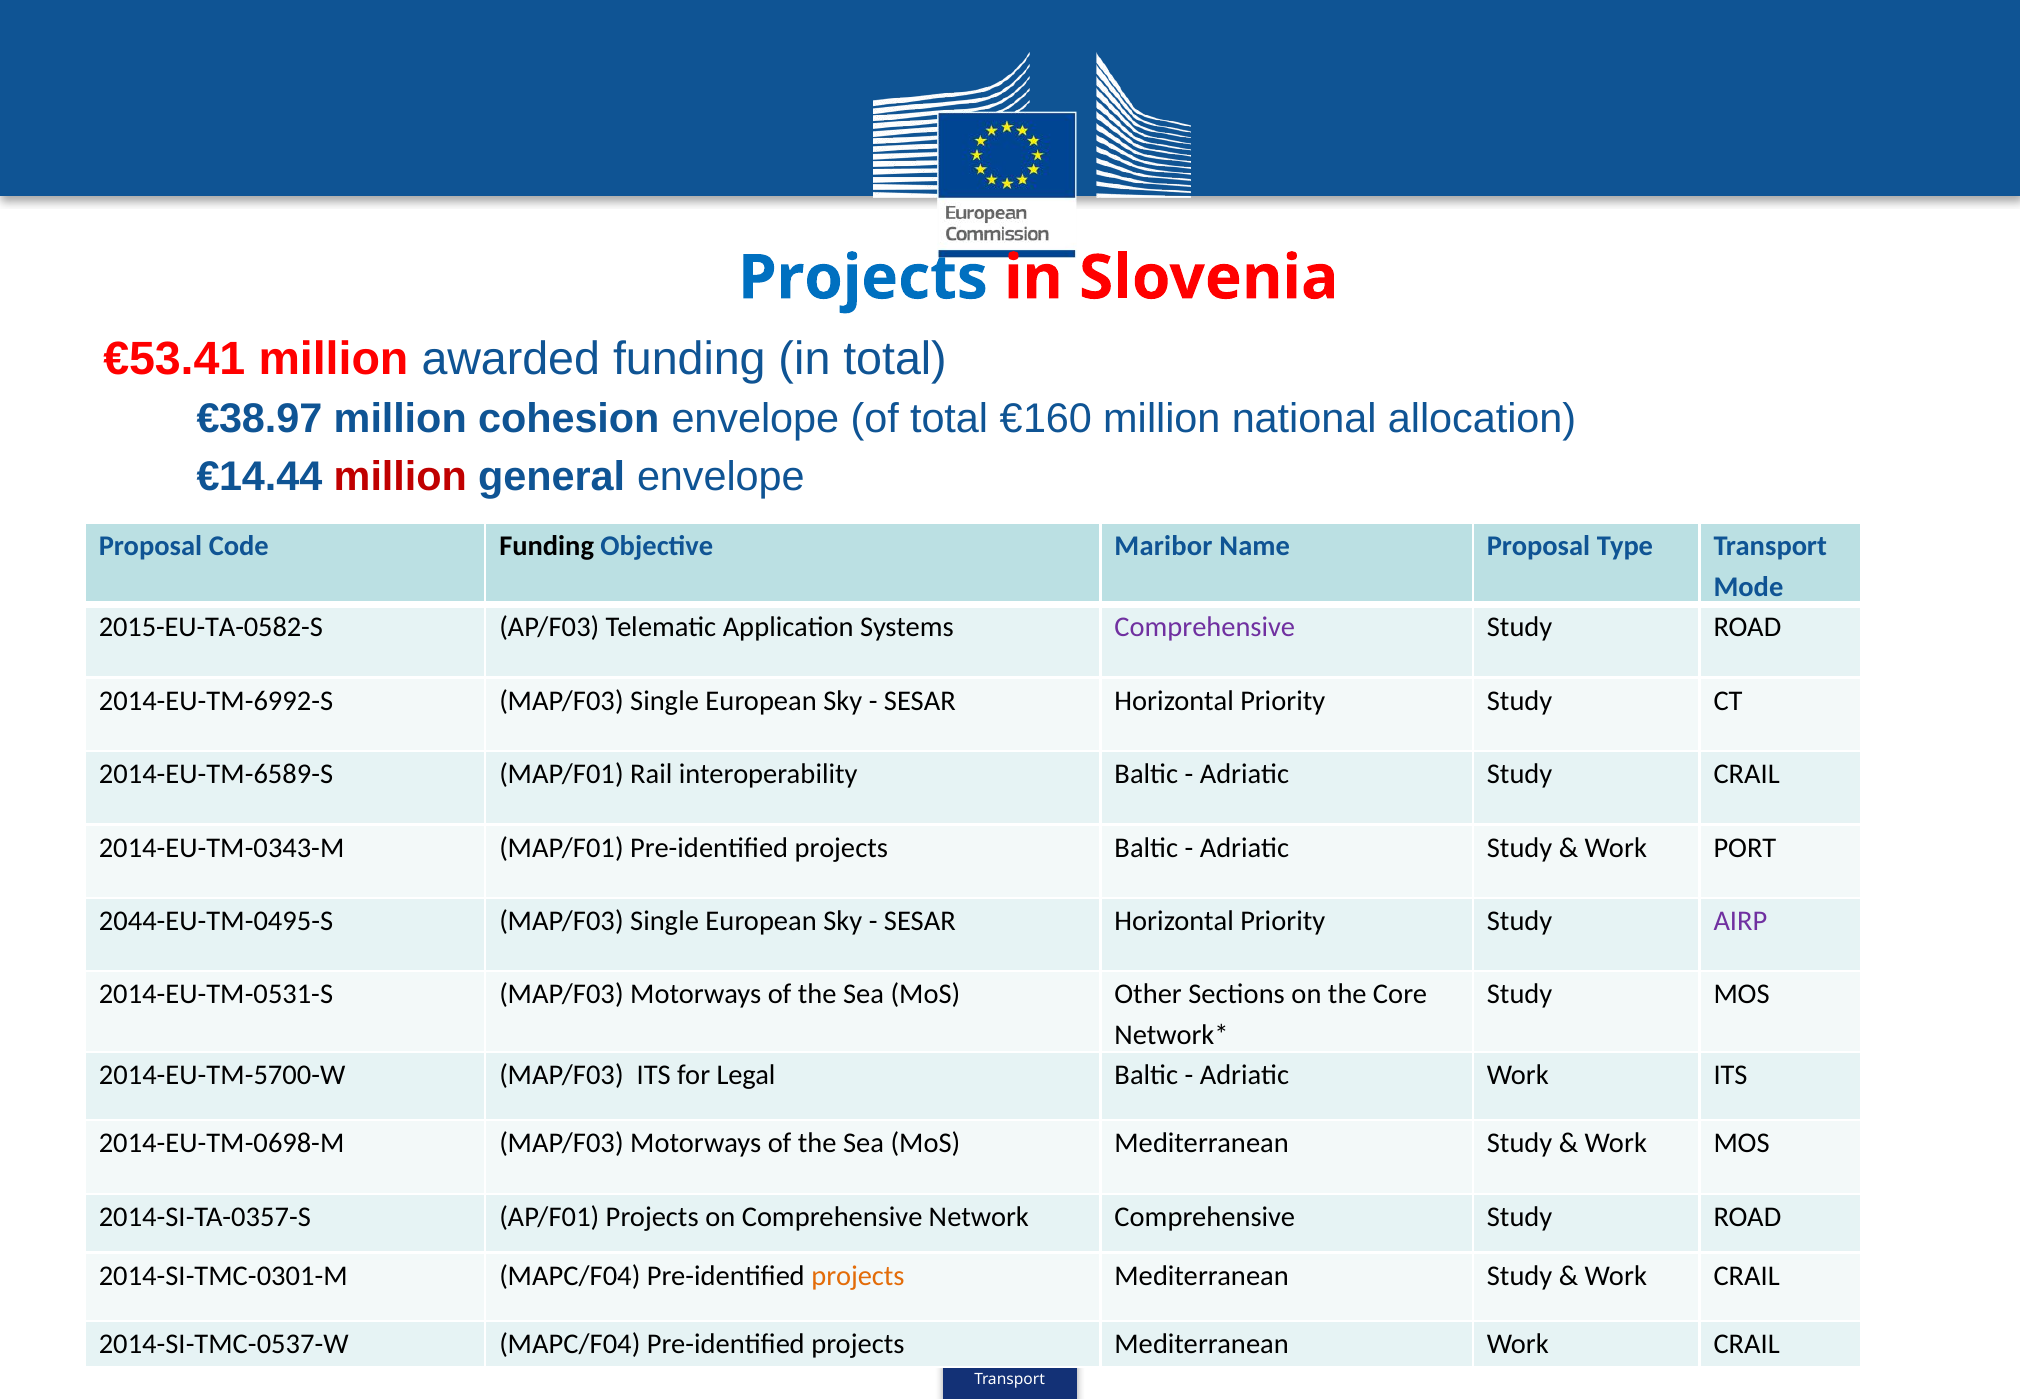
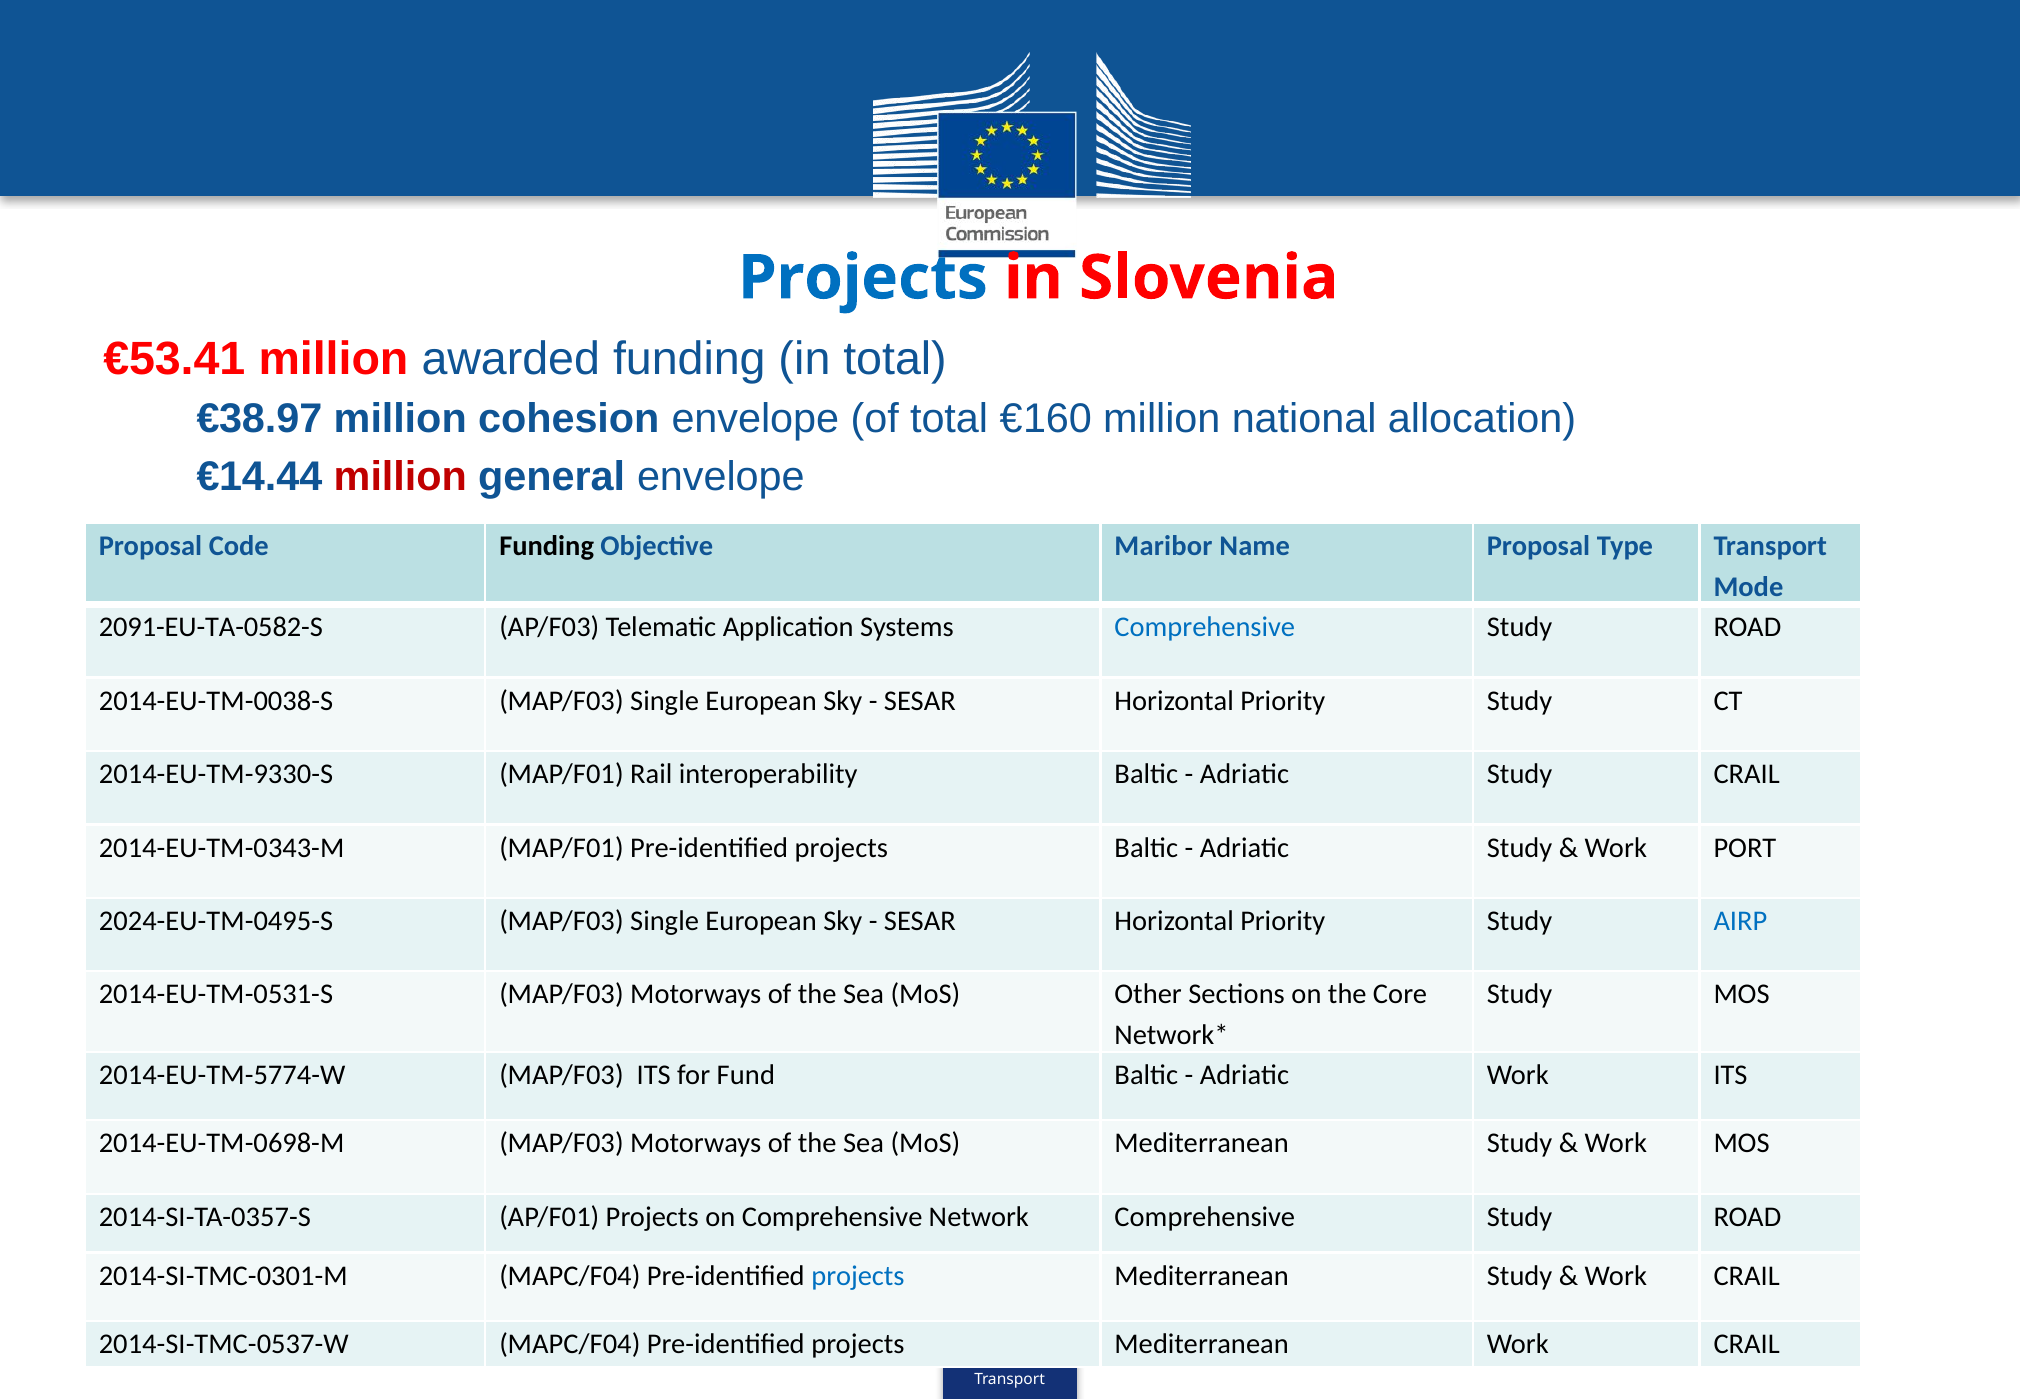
2015-EU-TA-0582-S: 2015-EU-TA-0582-S -> 2091-EU-TA-0582-S (211, 627)
Comprehensive colour: purple -> blue (1205, 627)
2014-EU-TM-6992-S: 2014-EU-TM-6992-S -> 2014-EU-TM-0038-S (216, 700)
2014-EU-TM-6589-S: 2014-EU-TM-6589-S -> 2014-EU-TM-9330-S (216, 774)
2044-EU-TM-0495-S: 2044-EU-TM-0495-S -> 2024-EU-TM-0495-S (216, 921)
AIRP colour: purple -> blue (1740, 921)
2014-EU-TM-5700-W: 2014-EU-TM-5700-W -> 2014-EU-TM-5774-W (222, 1075)
Legal: Legal -> Fund (746, 1075)
projects colour: orange -> blue (858, 1275)
